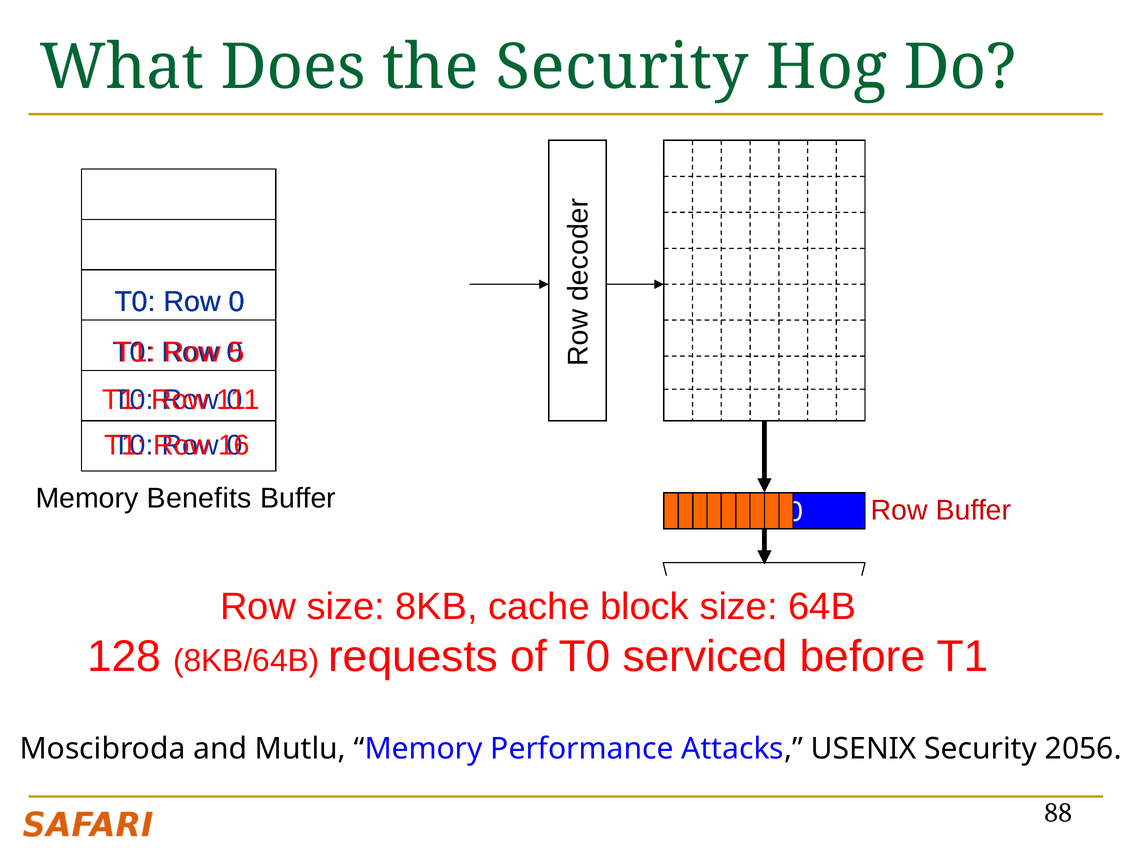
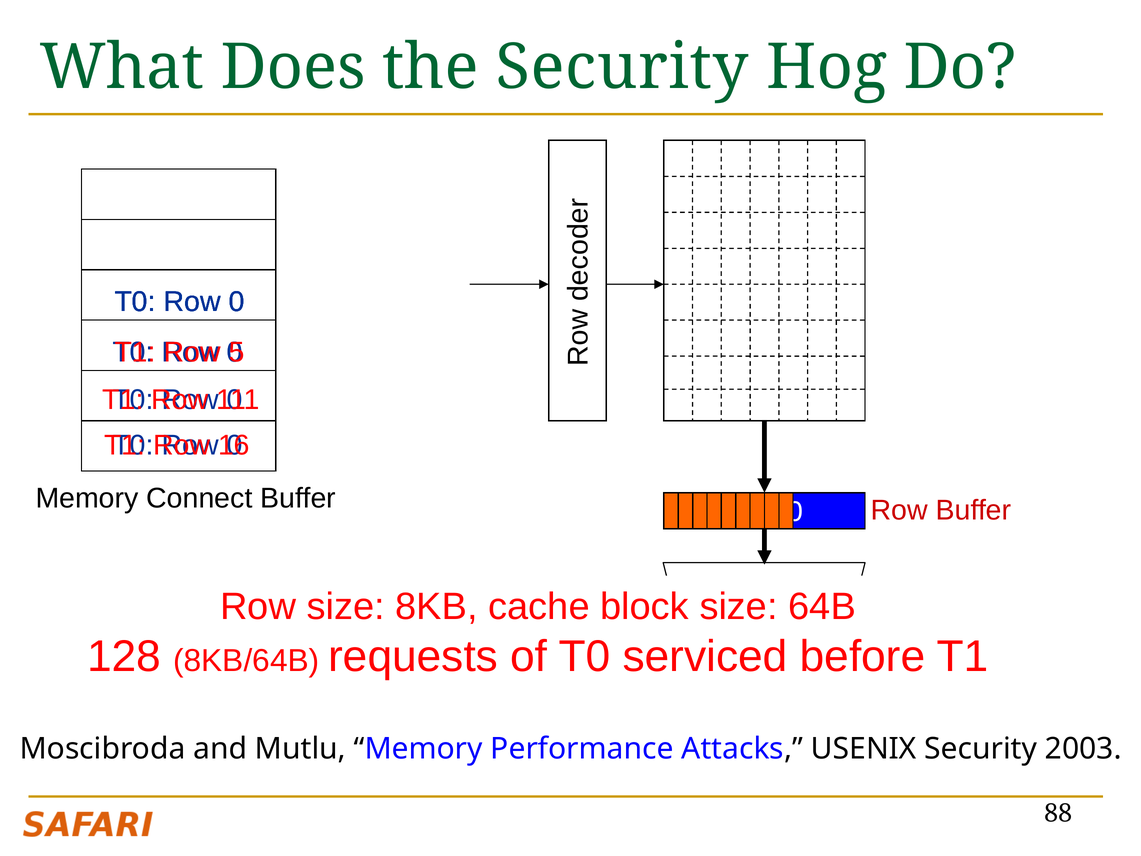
Benefits: Benefits -> Connect (199, 498)
2056: 2056 -> 2003 (1083, 748)
